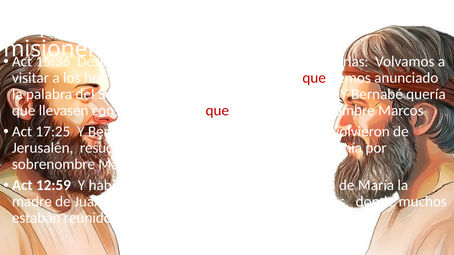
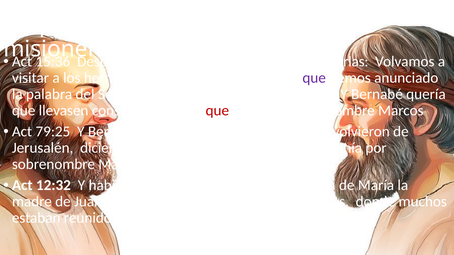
que colour: red -> purple (314, 78)
17:25: 17:25 -> 79:25 (53, 132)
resucitar: resucitar -> diciendo (106, 148)
12:59: 12:59 -> 12:32 (53, 186)
